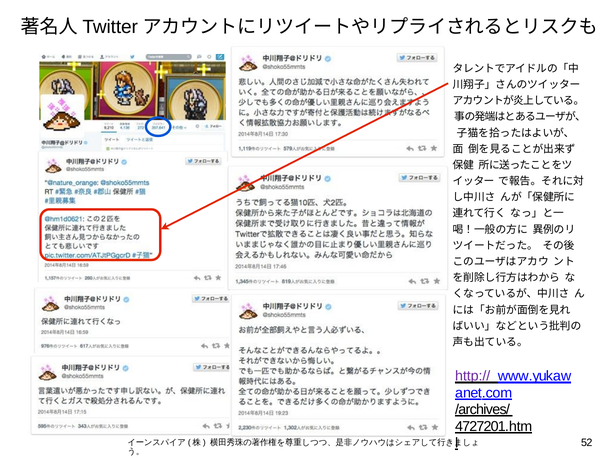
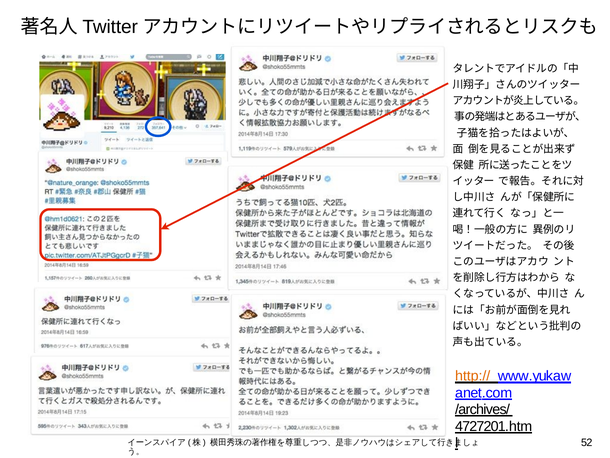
http:// colour: purple -> orange (473, 376)
